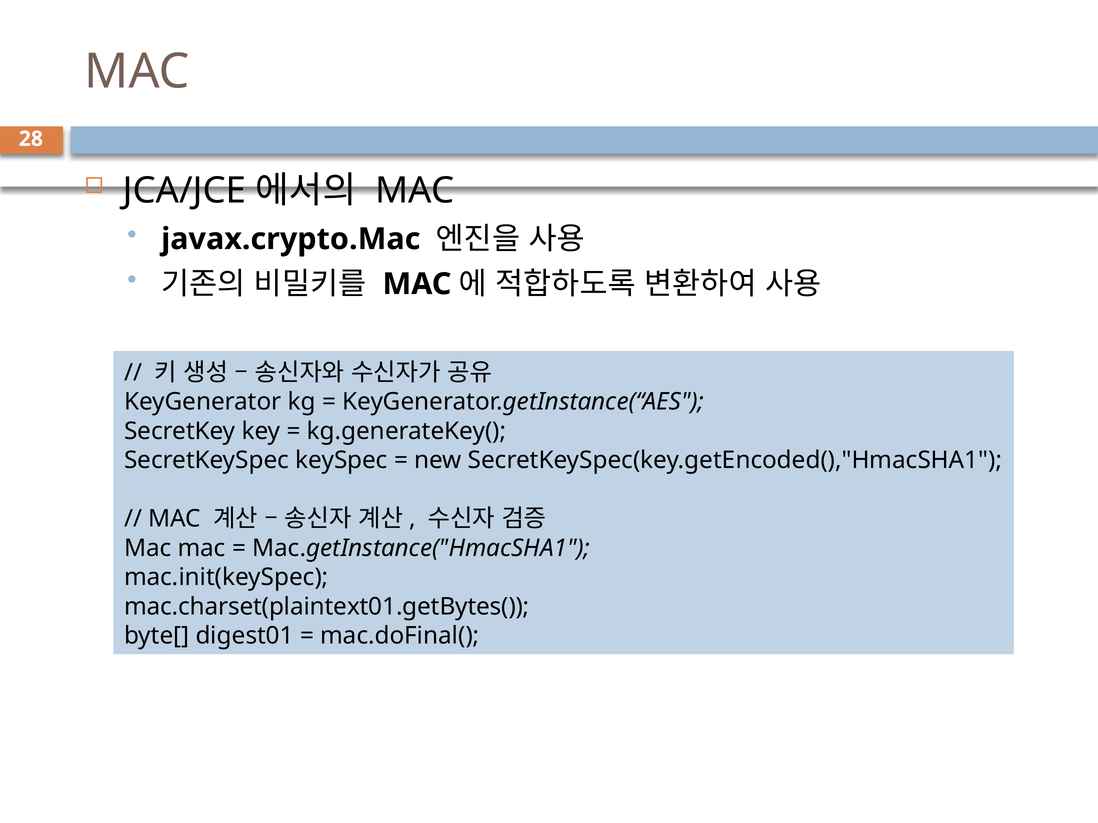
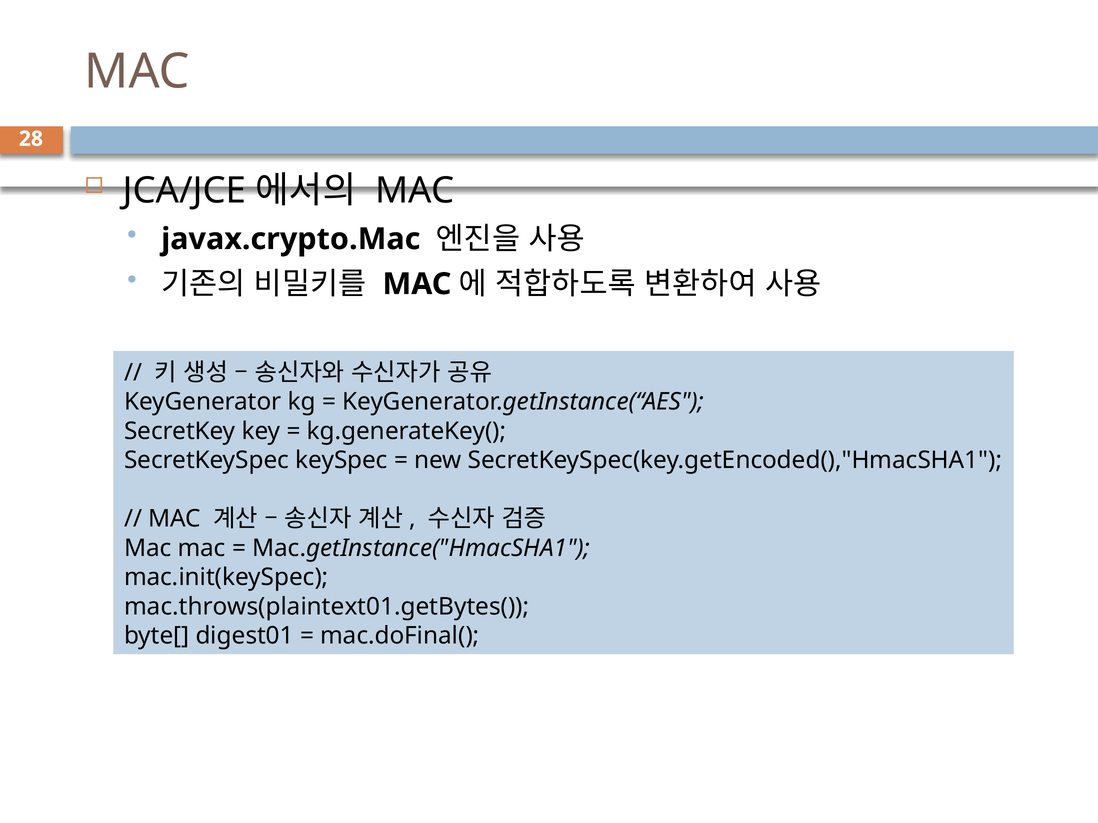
mac.charset(plaintext01.getBytes(: mac.charset(plaintext01.getBytes( -> mac.throws(plaintext01.getBytes( (327, 607)
